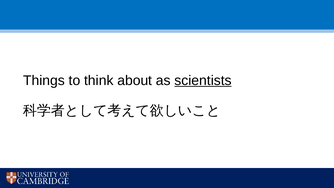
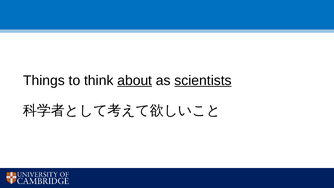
about underline: none -> present (135, 80)
